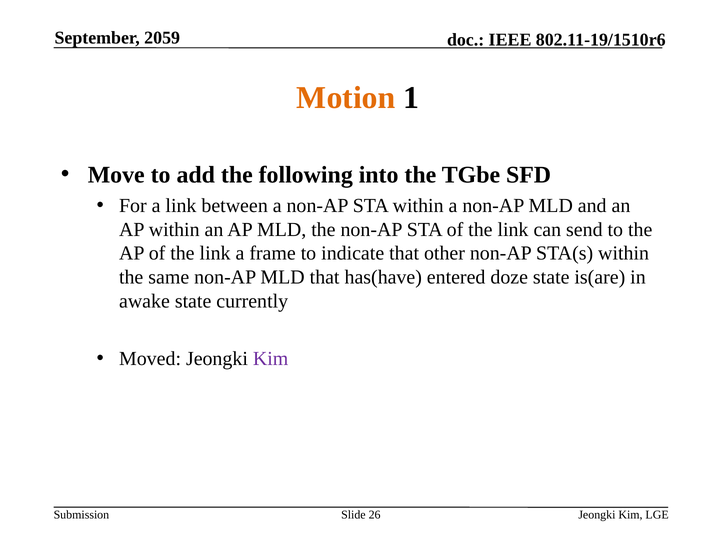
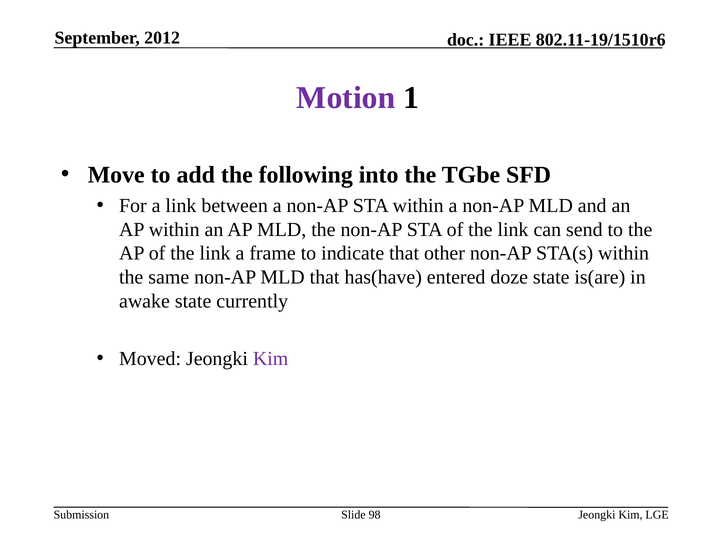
2059: 2059 -> 2012 (162, 38)
Motion colour: orange -> purple (346, 98)
26: 26 -> 98 (375, 515)
